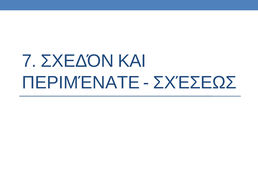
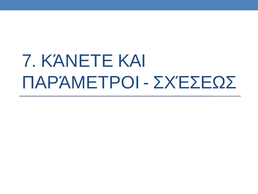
ΣΧΕΔΌΝ: ΣΧΕΔΌΝ -> ΚΆΝΕΤΕ (77, 61)
ΠΕΡΙΜΈΝΑΤΕ: ΠΕΡΙΜΈΝΑΤΕ -> ΠΑΡΆΜΕΤΡΟΙ (81, 82)
